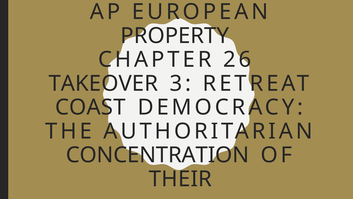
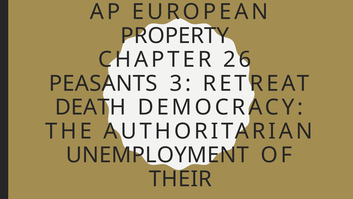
TAKEOVER: TAKEOVER -> PEASANTS (103, 83)
COAST: COAST -> DEATH (90, 107)
CONCENTRATION: CONCENTRATION -> UNEMPLOYMENT (157, 155)
